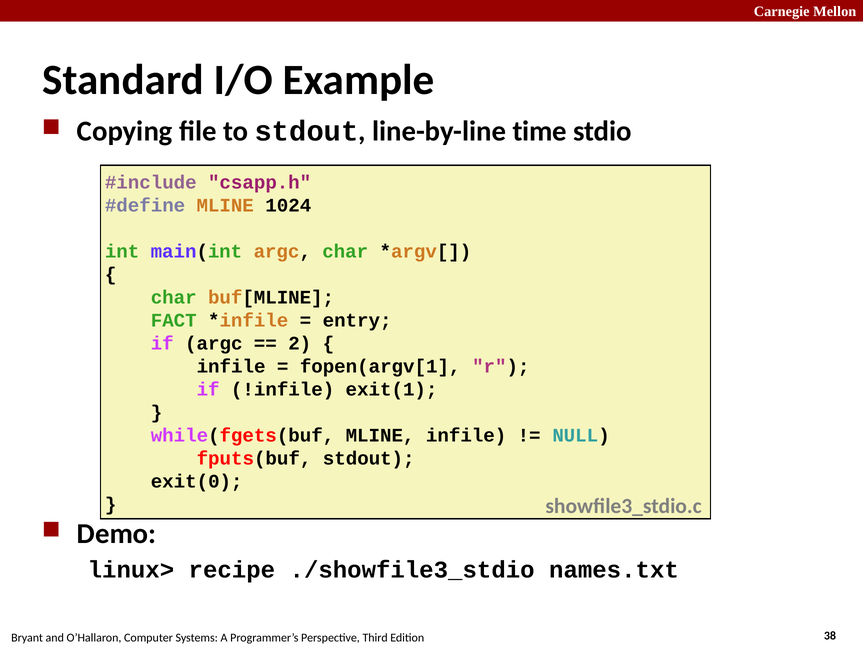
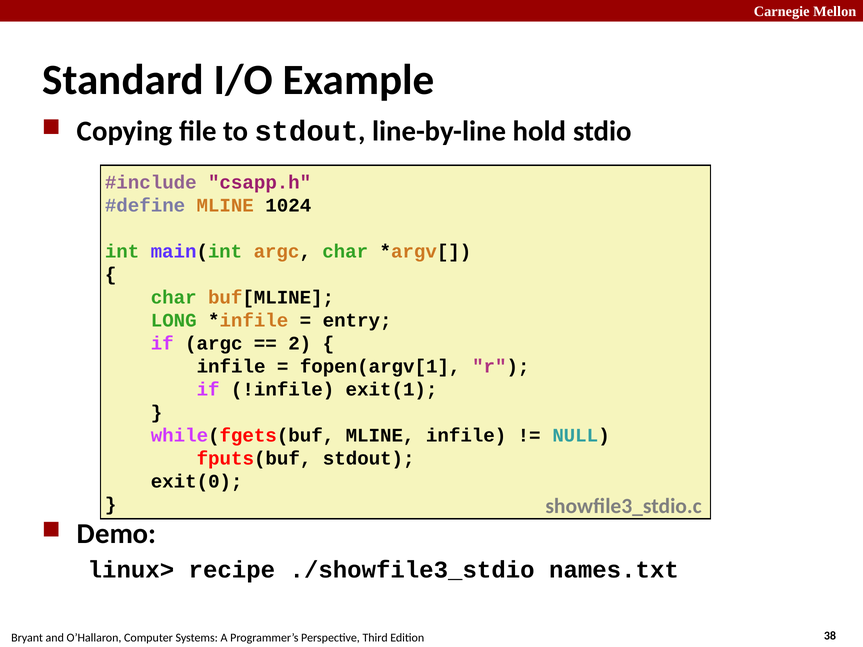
time: time -> hold (540, 131)
FACT: FACT -> LONG (174, 320)
